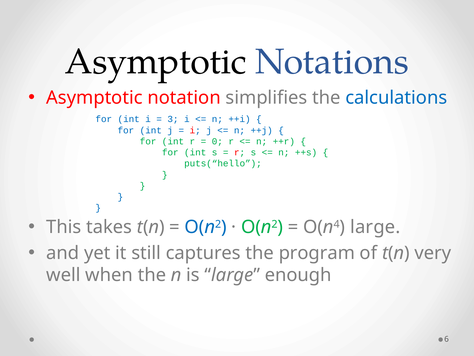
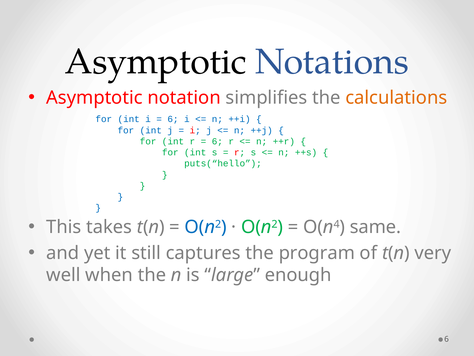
calculations colour: blue -> orange (396, 98)
3: 3 -> 6 (173, 119)
0: 0 -> 6 (217, 141)
O(n4 large: large -> same (375, 227)
